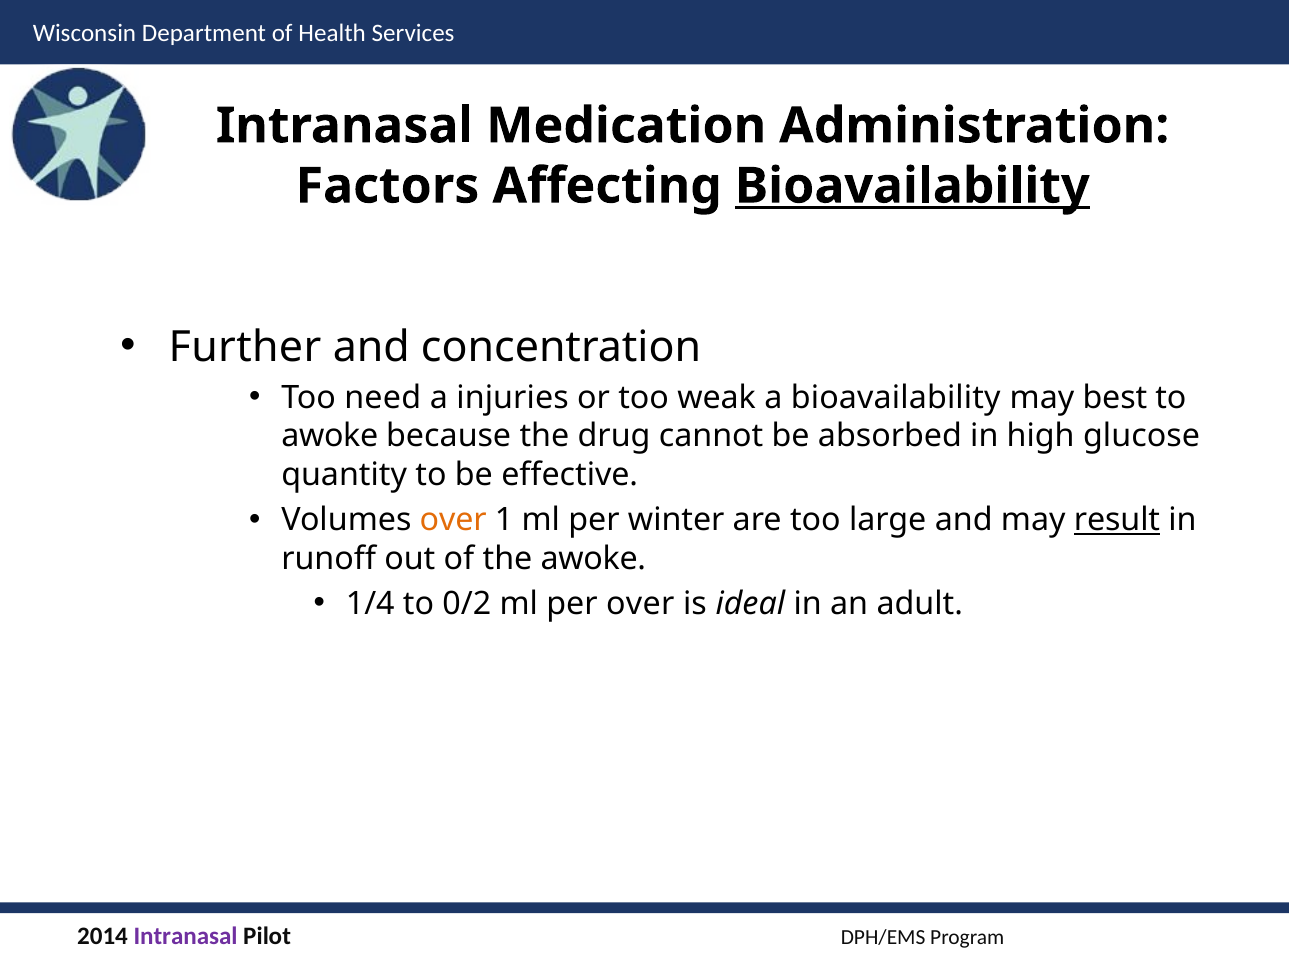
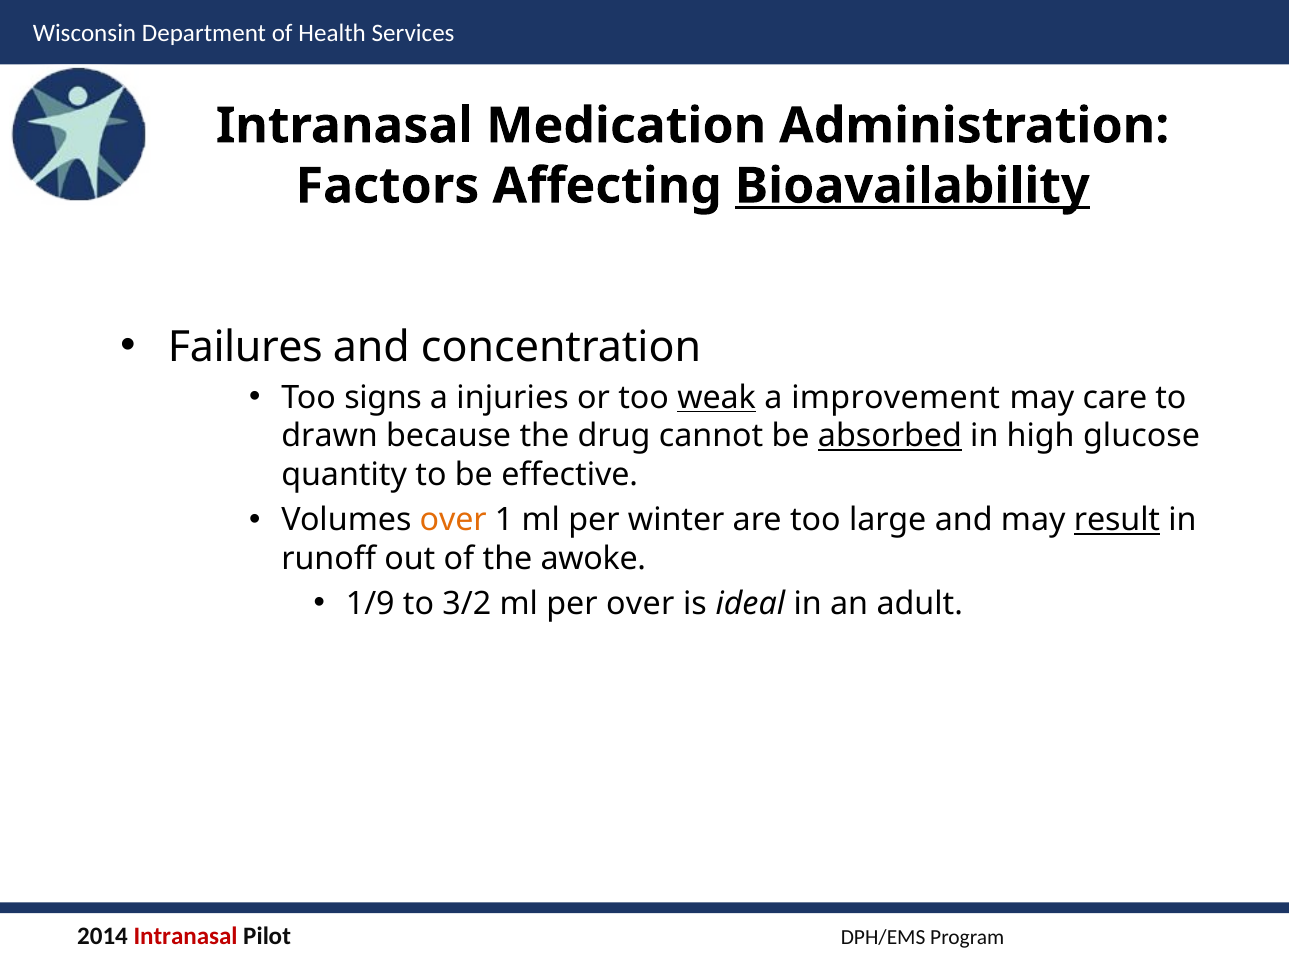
Further: Further -> Failures (245, 347)
need: need -> signs (383, 398)
weak underline: none -> present (717, 398)
a bioavailability: bioavailability -> improvement (896, 398)
best: best -> care (1115, 398)
awoke: awoke -> drawn (330, 436)
absorbed underline: none -> present (890, 436)
1/4: 1/4 -> 1/9 (370, 604)
0/2: 0/2 -> 3/2 (467, 604)
Intranasal colour: purple -> red (186, 936)
